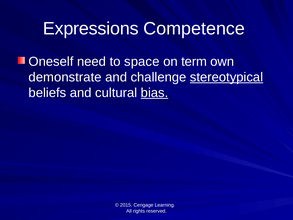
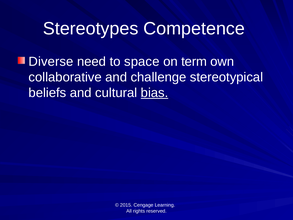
Expressions: Expressions -> Stereotypes (91, 28)
Oneself: Oneself -> Diverse (51, 61)
demonstrate: demonstrate -> collaborative (65, 77)
stereotypical underline: present -> none (227, 77)
